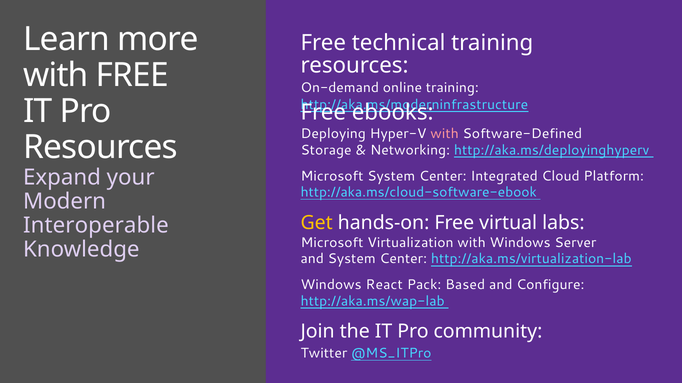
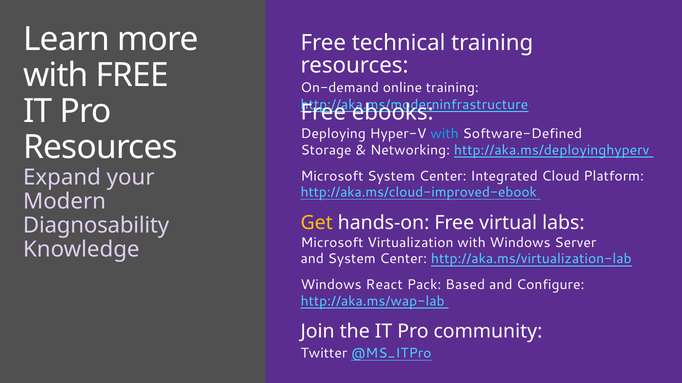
with colour: pink -> light blue (445, 134)
http://aka.ms/cloud-software-ebook: http://aka.ms/cloud-software-ebook -> http://aka.ms/cloud-improved-ebook (419, 193)
Interoperable: Interoperable -> Diagnosability (96, 226)
